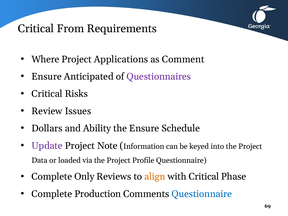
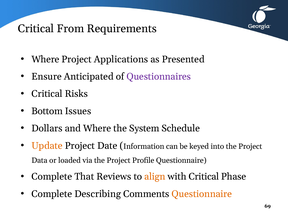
Comment: Comment -> Presented (183, 59)
Review: Review -> Bottom (47, 111)
and Ability: Ability -> Where (97, 128)
the Ensure: Ensure -> System (144, 128)
Update colour: purple -> orange (47, 146)
Note: Note -> Date (107, 146)
Only: Only -> That (84, 177)
Production: Production -> Describing (98, 194)
Questionnaire colour: blue -> orange (202, 194)
